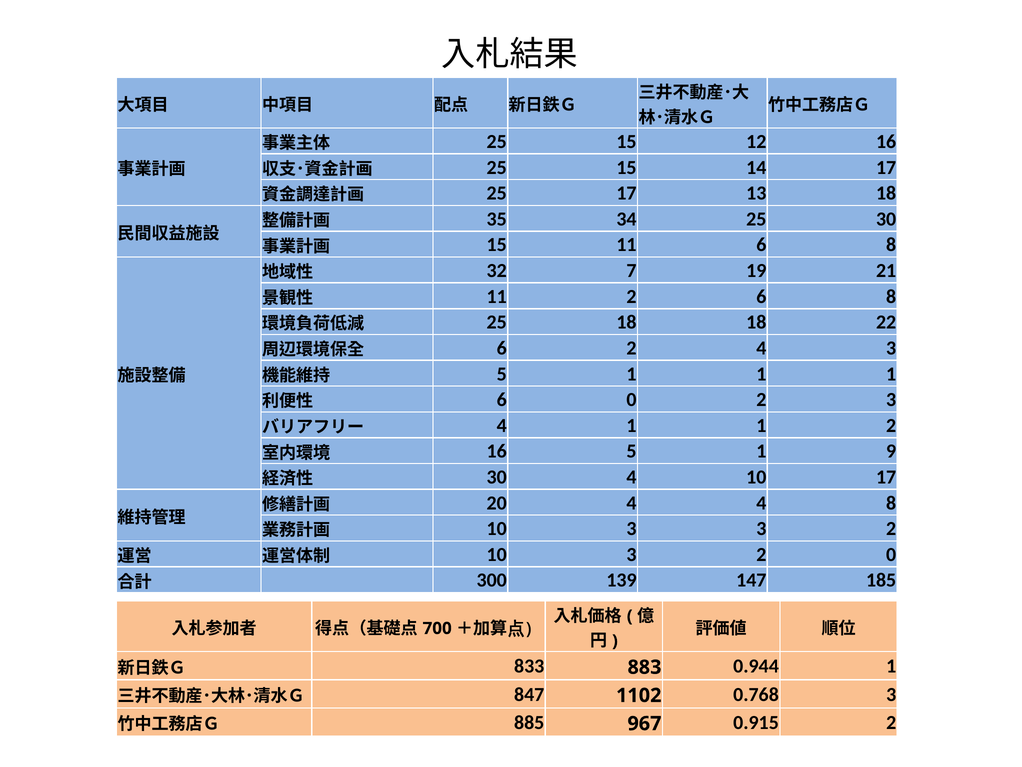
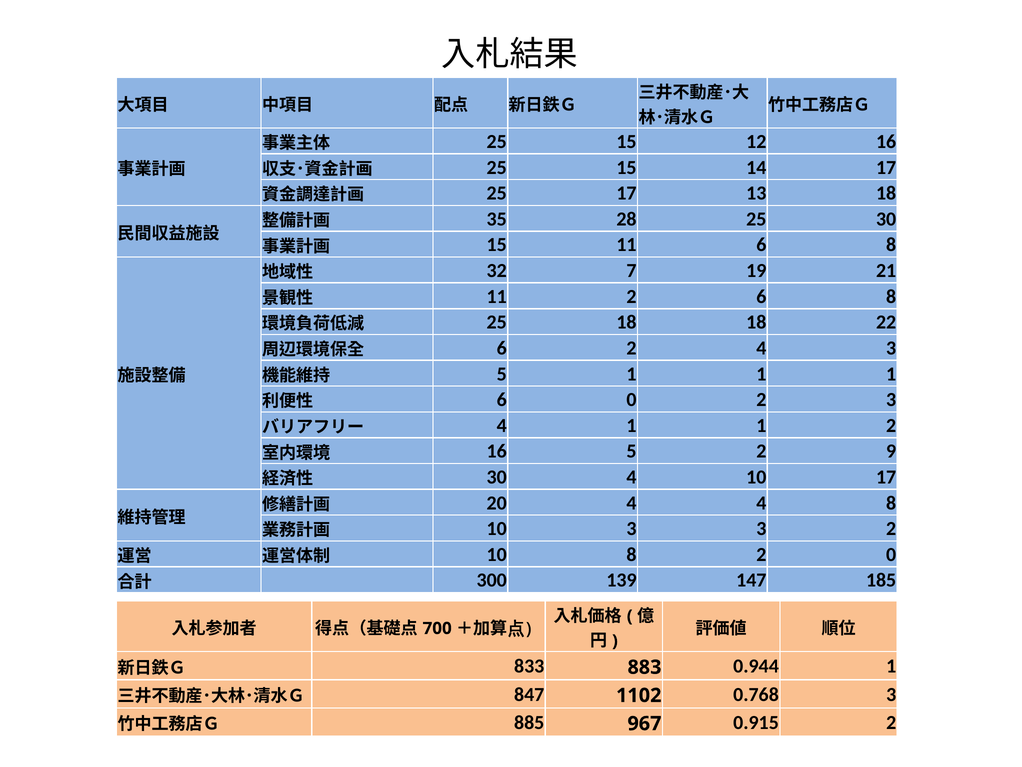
34: 34 -> 28 (626, 219)
16 5 1: 1 -> 2 (761, 451)
3: 3 -> 8 (632, 554)
